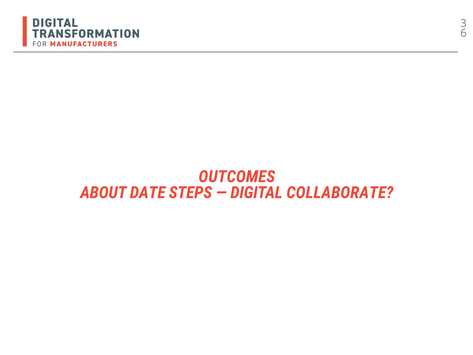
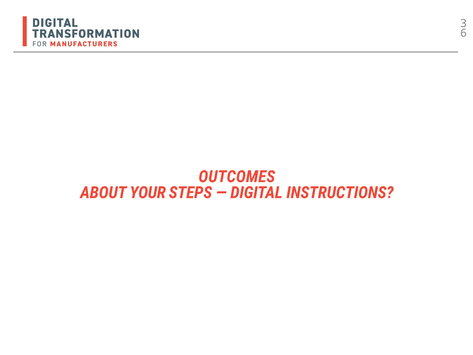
DATE: DATE -> YOUR (148, 193)
COLLABORATE: COLLABORATE -> INSTRUCTIONS (340, 193)
